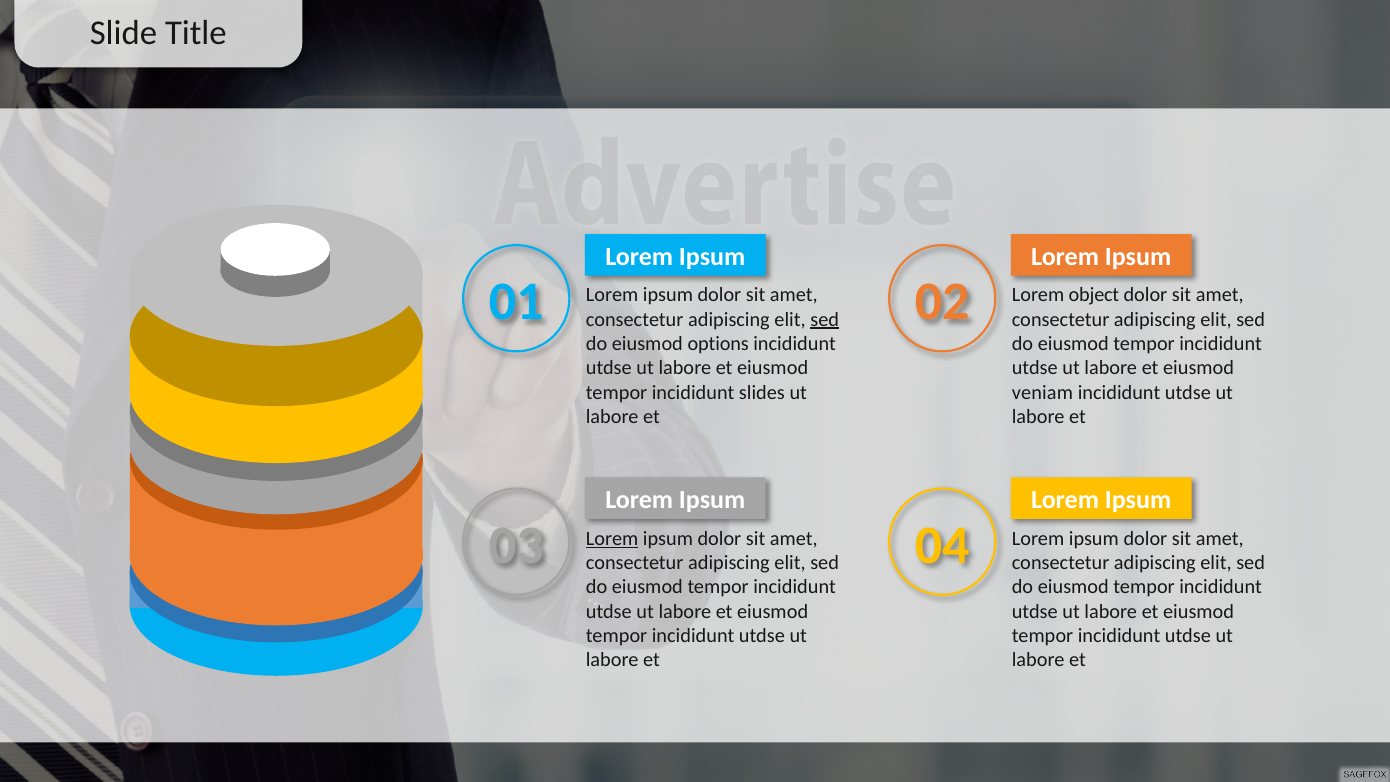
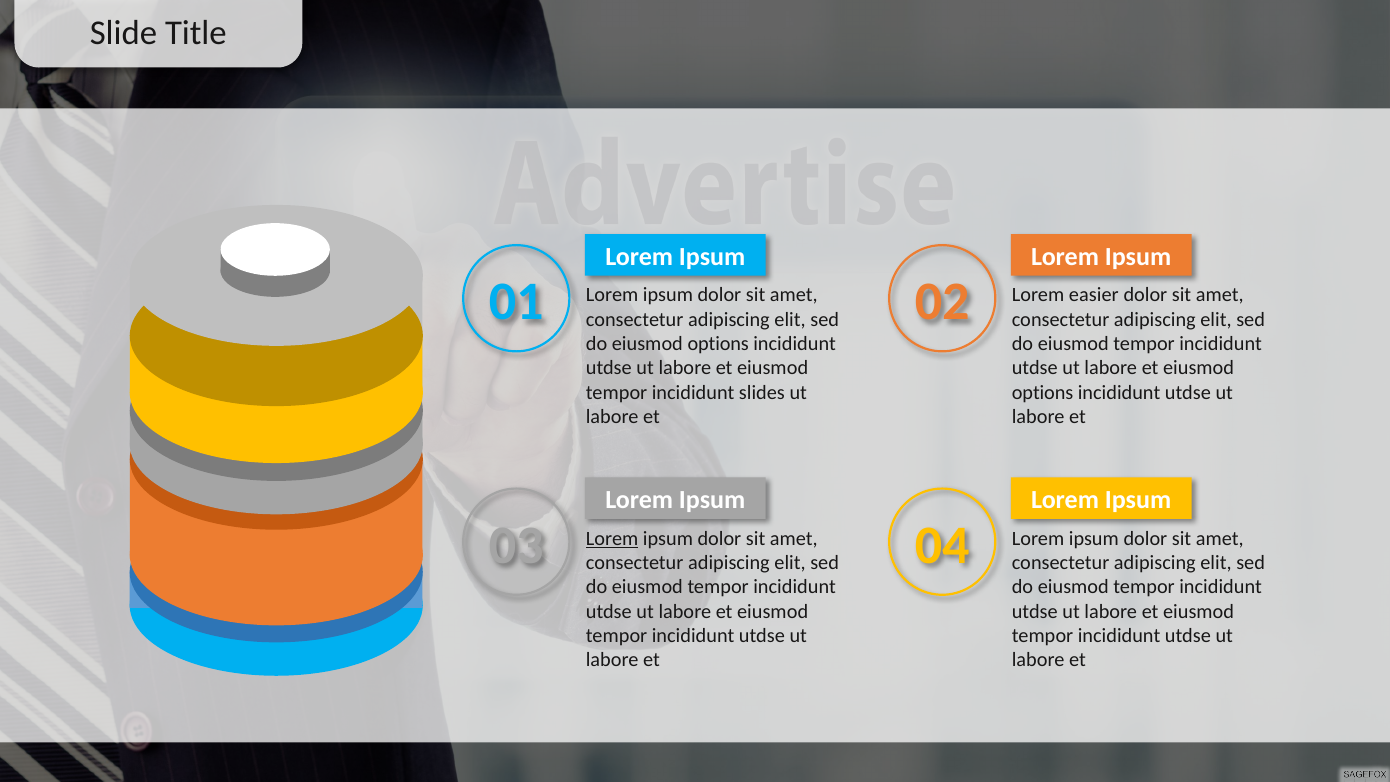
object: object -> easier (1094, 295)
sed underline: present -> none (825, 319)
veniam: veniam -> options (1043, 392)
